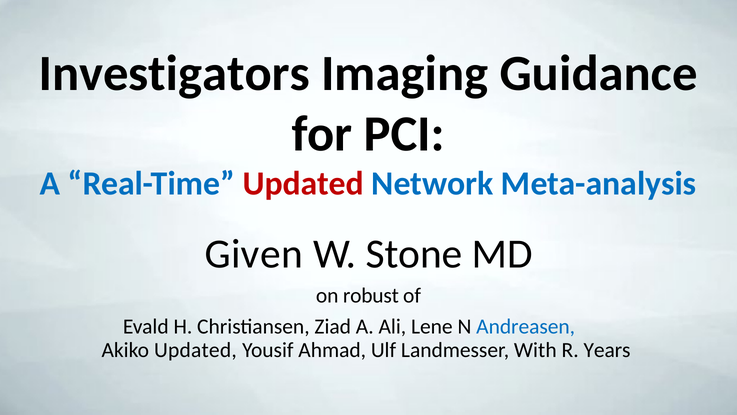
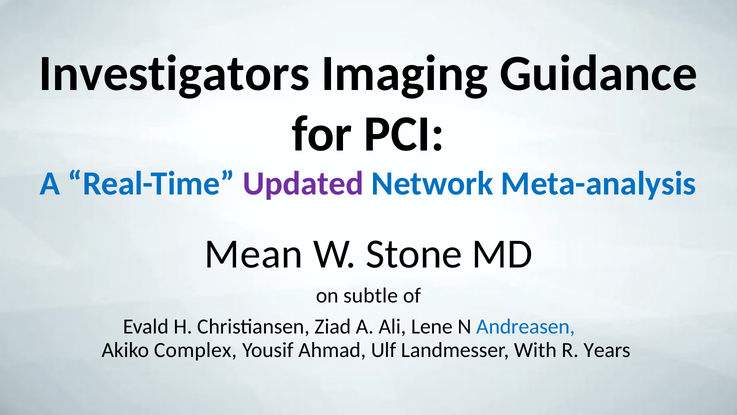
Updated colour: red -> purple (303, 184)
Given: Given -> Mean (254, 254)
robust: robust -> subtle (371, 296)
Akiko Updated: Updated -> Complex (195, 350)
